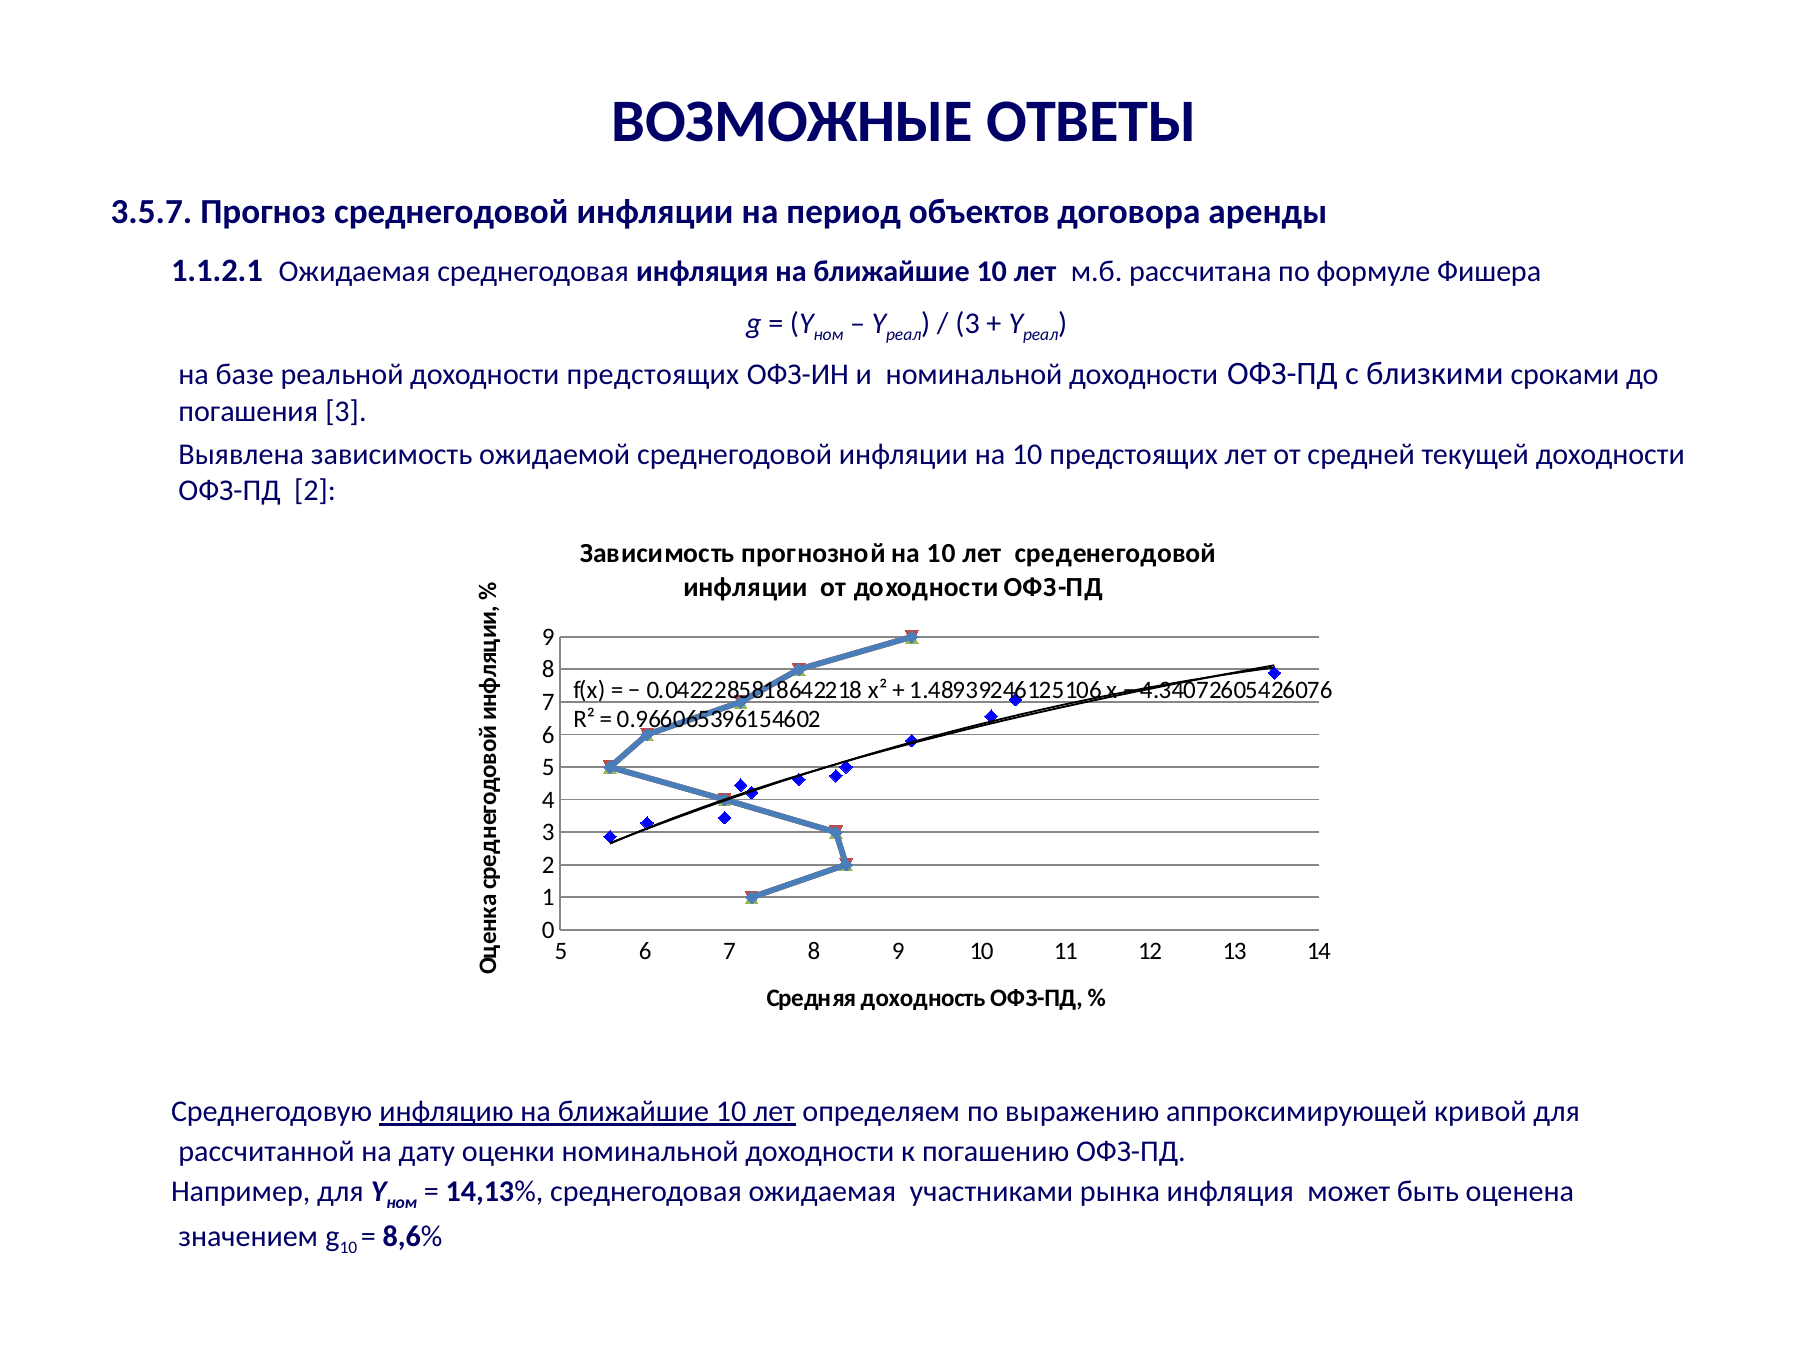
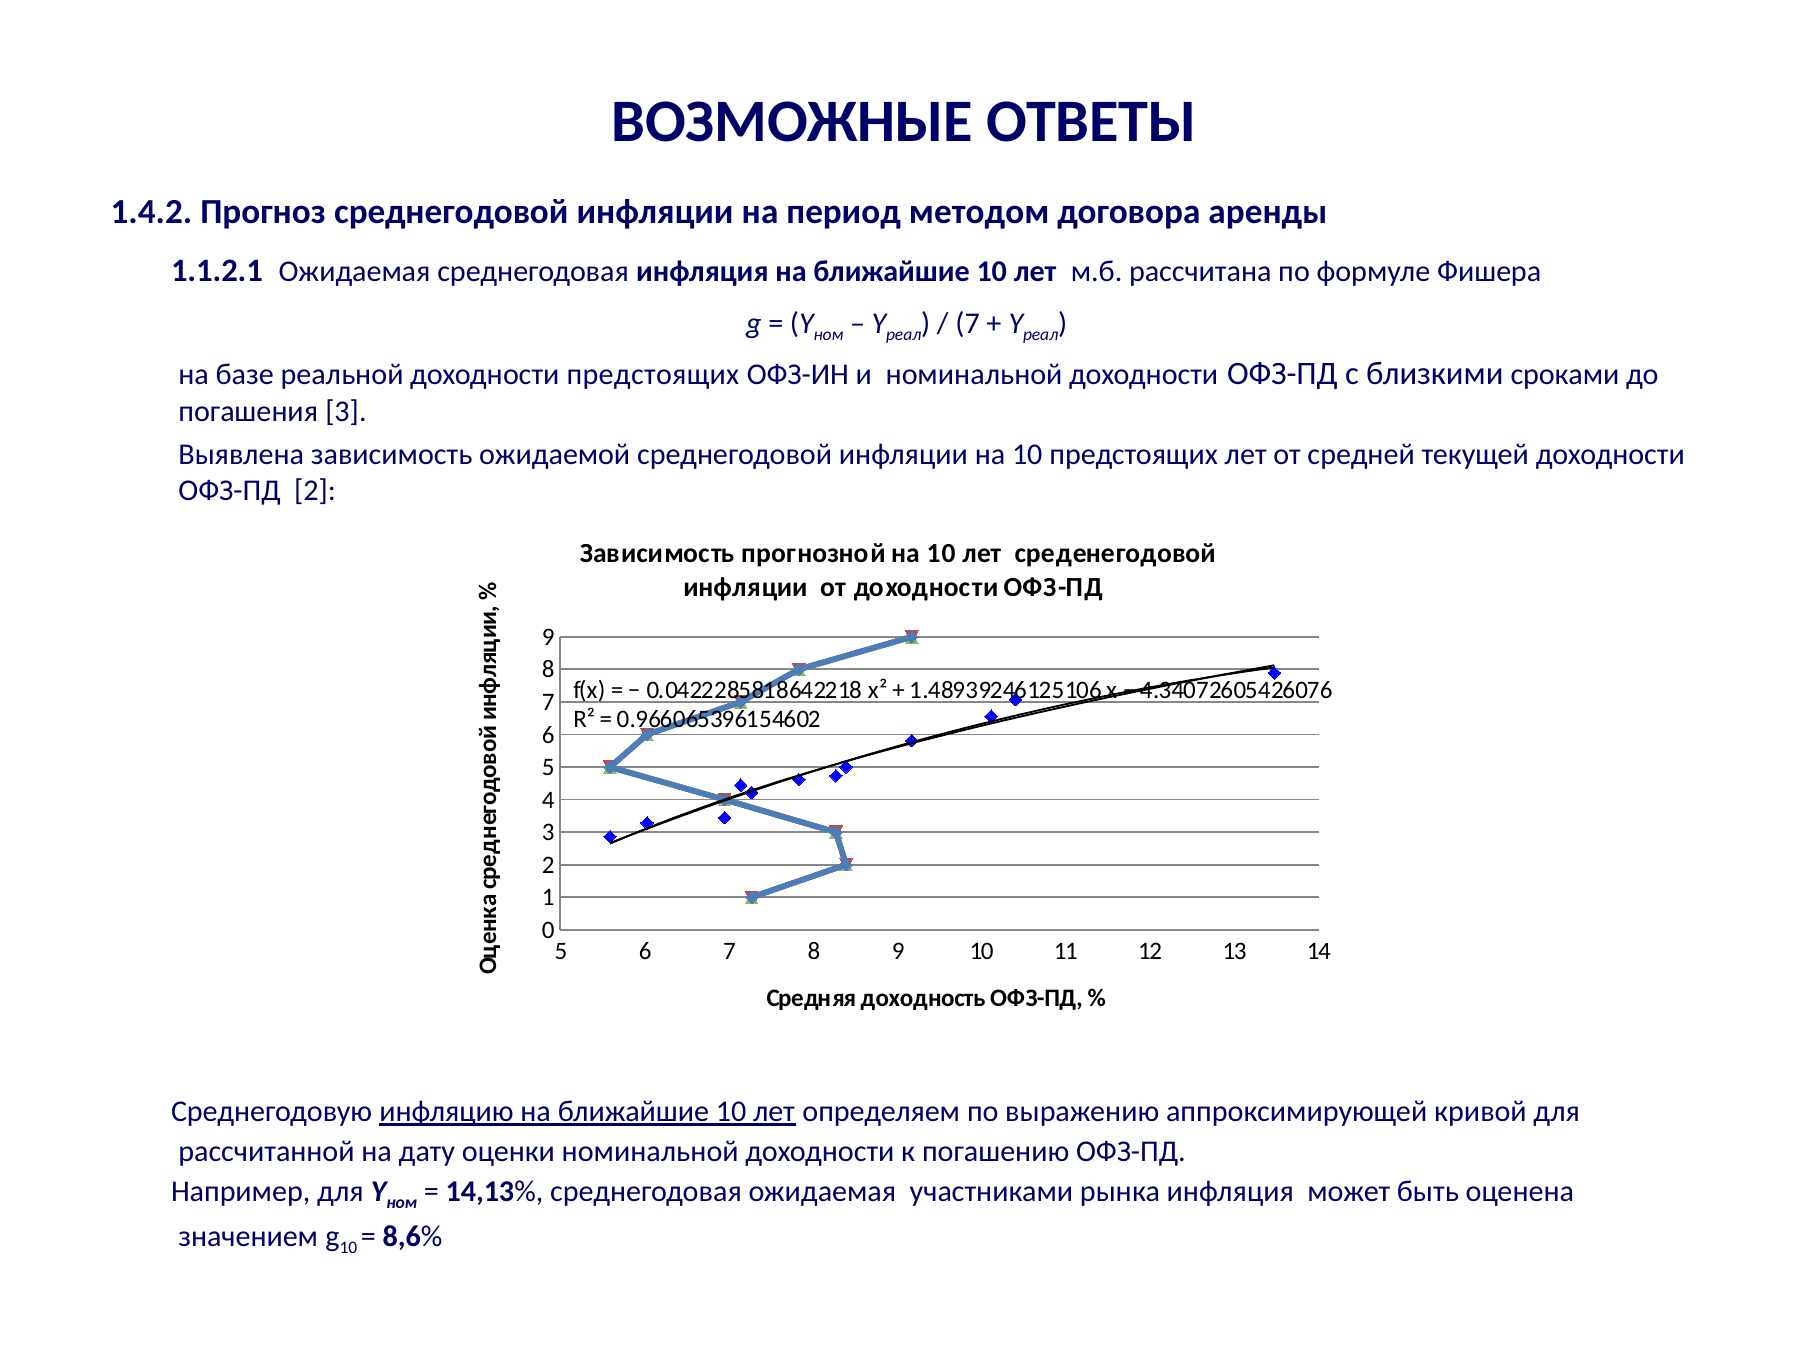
3.5.7: 3.5.7 -> 1.4.2 (151, 212)
объектов: объектов -> методом (979, 212)
3: 3 -> 7 (968, 324)
